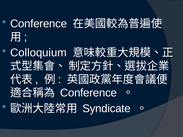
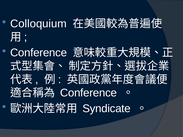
Conference: Conference -> Colloquium (38, 24)
Colloquium: Colloquium -> Conference (39, 53)
